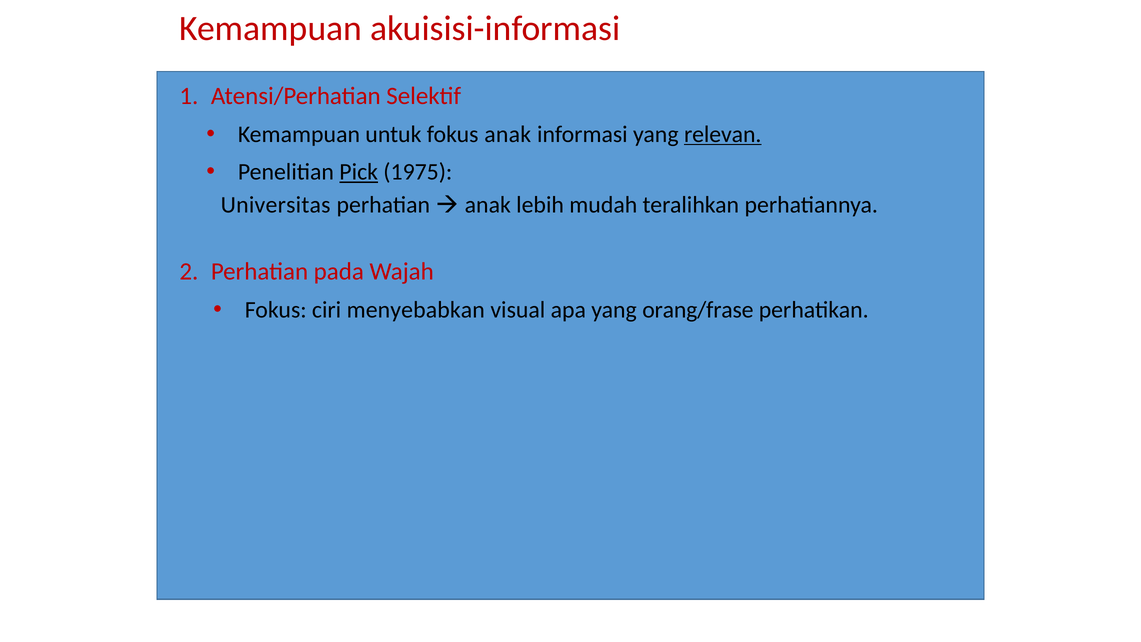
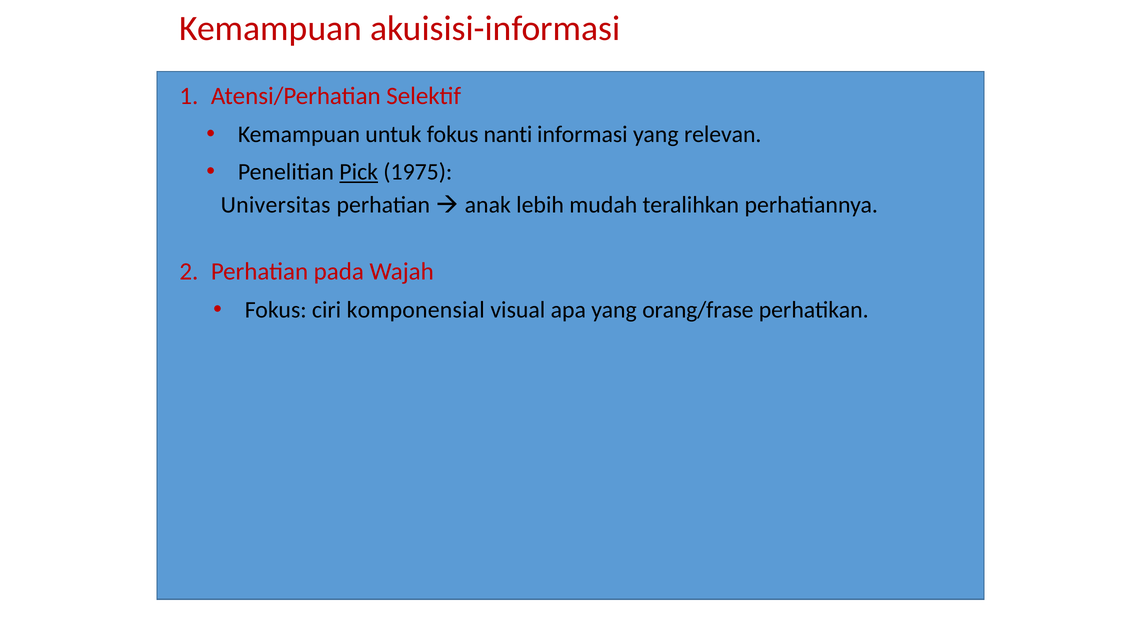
fokus anak: anak -> nanti (508, 134)
relevan underline: present -> none (723, 134)
menyebabkan: menyebabkan -> komponensial (416, 310)
